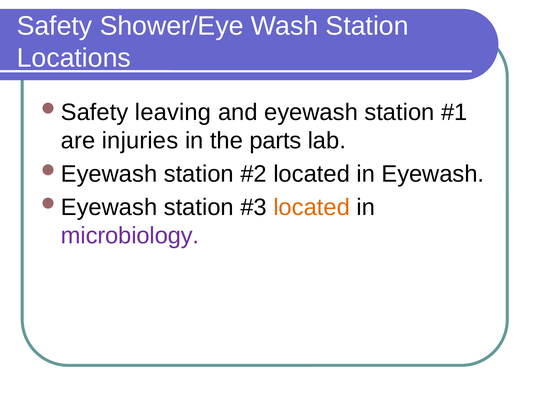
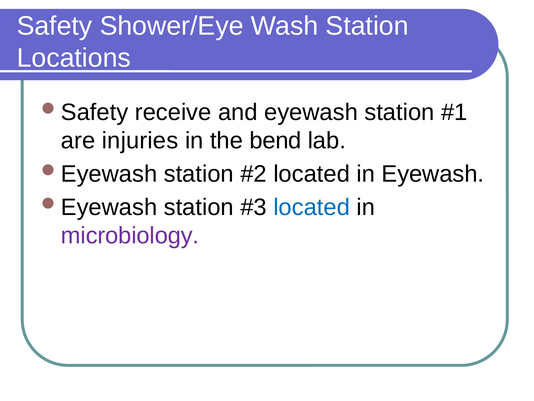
leaving: leaving -> receive (173, 112)
parts: parts -> bend (275, 141)
located colour: orange -> blue (312, 207)
